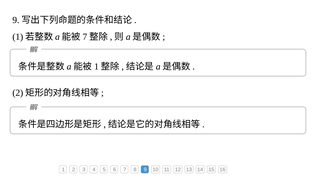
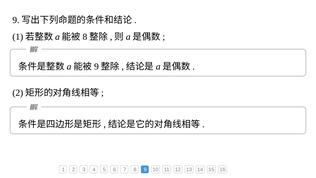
7: 7 -> 8 (85, 37)
1: 1 -> 9 (96, 67)
